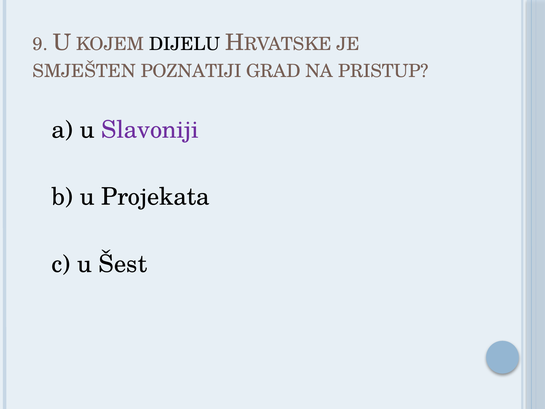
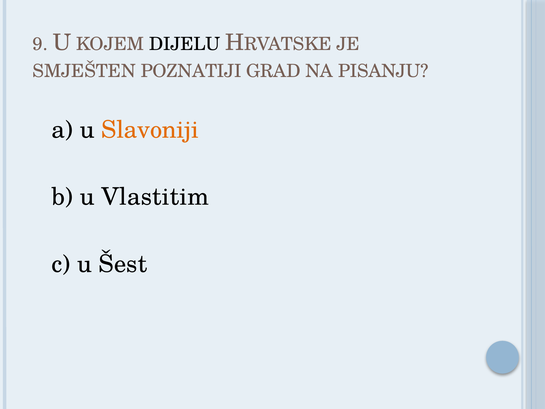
PRISTUP: PRISTUP -> PISANJU (383, 71)
Slavoniji colour: purple -> orange (150, 130)
Projekata: Projekata -> Vlastitim (155, 197)
